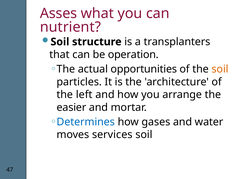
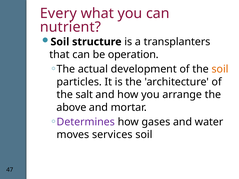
Asses: Asses -> Every (58, 13)
opportunities: opportunities -> development (144, 69)
left: left -> salt (84, 95)
easier: easier -> above (71, 107)
Determines colour: blue -> purple (86, 122)
